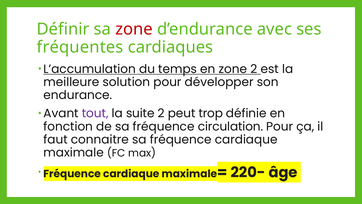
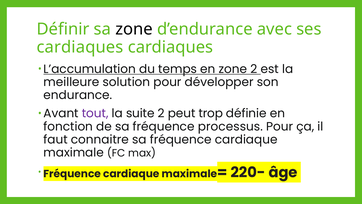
zone colour: red -> black (134, 29)
fréquentes: fréquentes -> cardiaques (80, 47)
circulation: circulation -> processus (230, 126)
